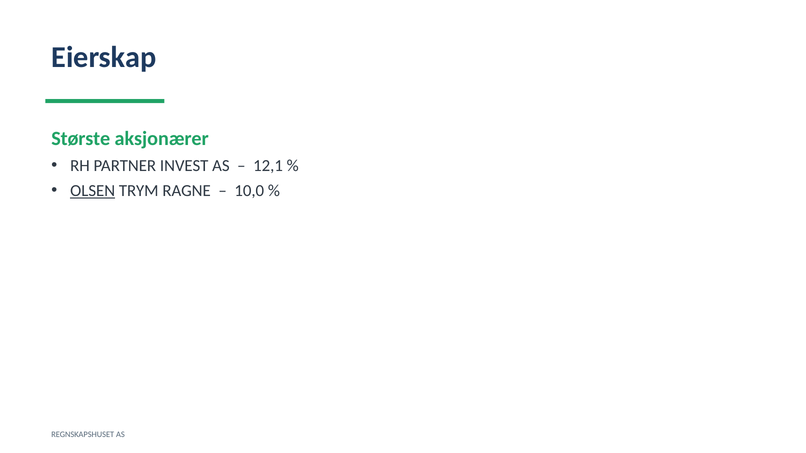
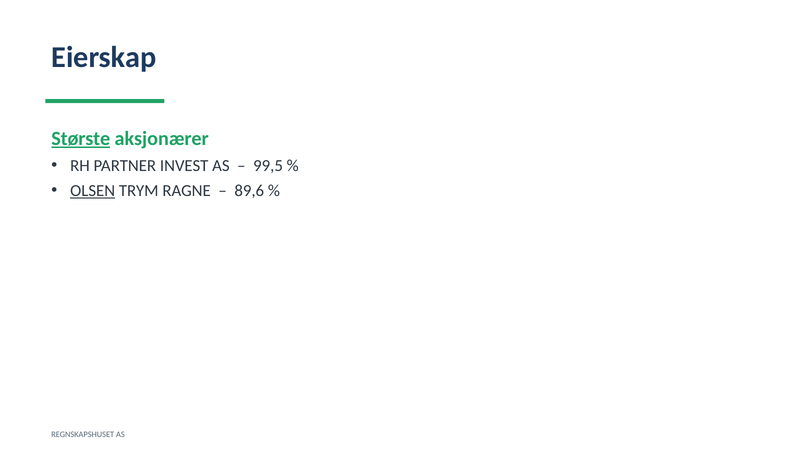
Største underline: none -> present (81, 139)
12,1: 12,1 -> 99,5 (268, 166)
10,0: 10,0 -> 89,6 (249, 191)
